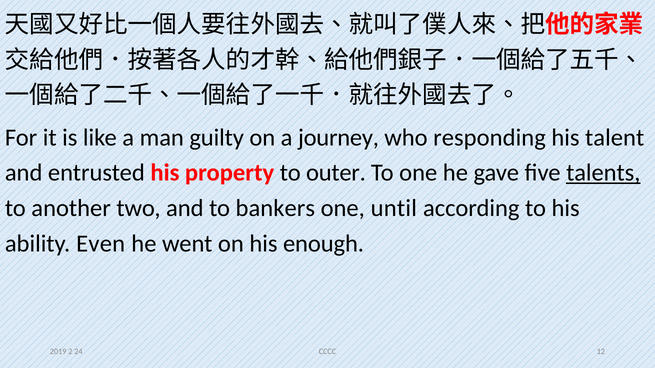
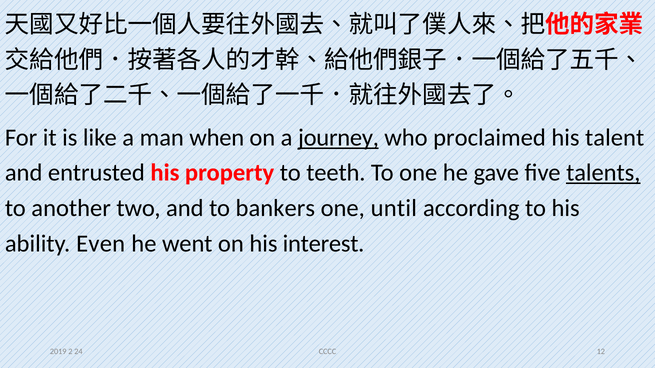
guilty: guilty -> when (217, 138)
journey underline: none -> present (338, 138)
responding: responding -> proclaimed (490, 138)
outer: outer -> teeth (336, 173)
enough: enough -> interest (324, 244)
